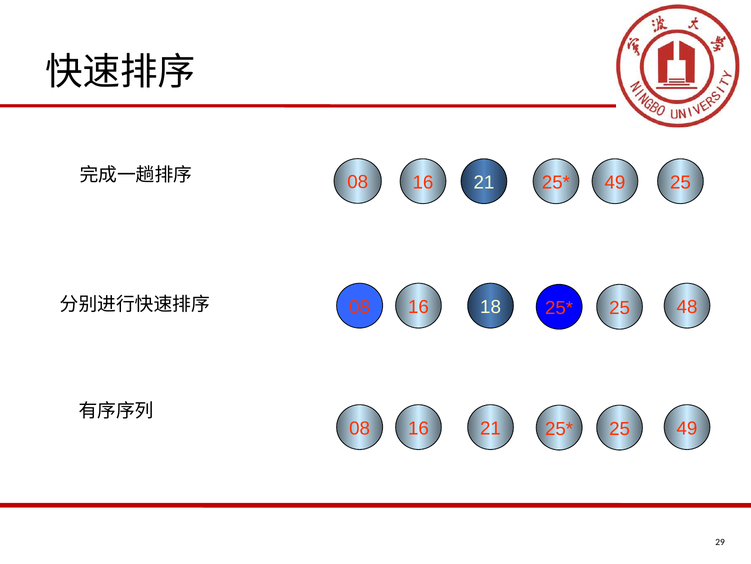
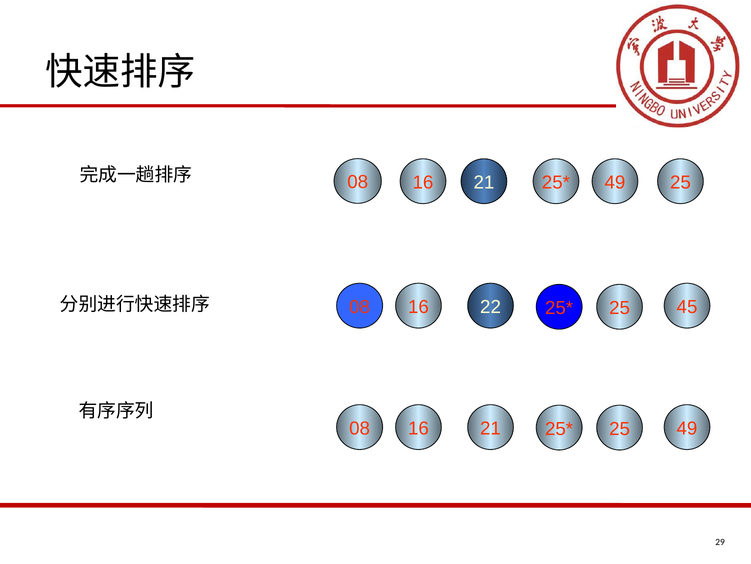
18: 18 -> 22 (491, 307)
48: 48 -> 45 (687, 307)
